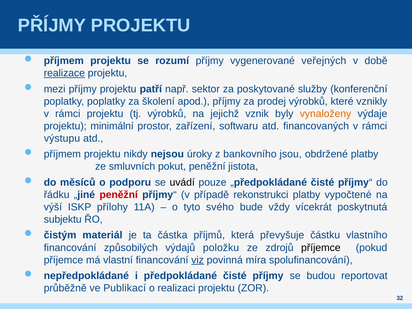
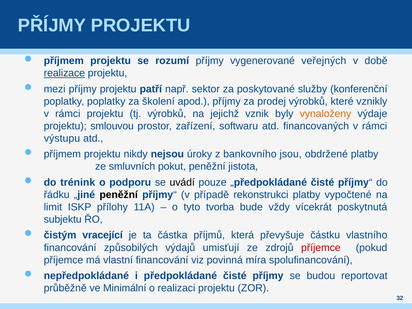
minimální: minimální -> smlouvou (112, 126)
měsíců: měsíců -> trénink (78, 182)
peněžní colour: red -> black (119, 195)
výší: výší -> limit (53, 207)
svého: svého -> tvorba (220, 207)
materiál: materiál -> vracející (103, 235)
položku: položku -> umisťují (221, 248)
příjemce colour: black -> red (321, 248)
viz underline: present -> none (198, 260)
Publikací: Publikací -> Minimální (125, 288)
